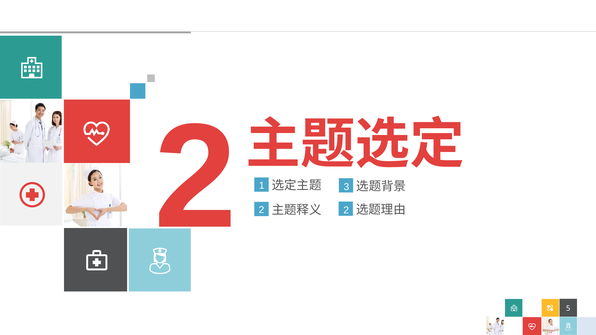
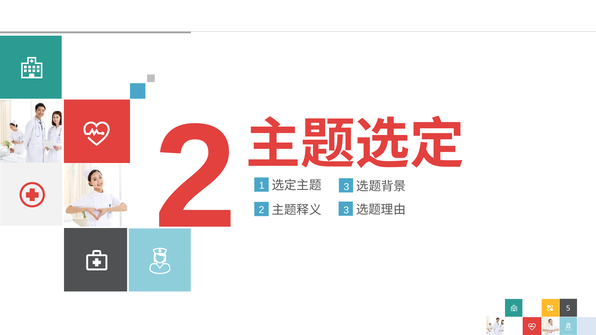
2 2: 2 -> 3 (346, 210)
